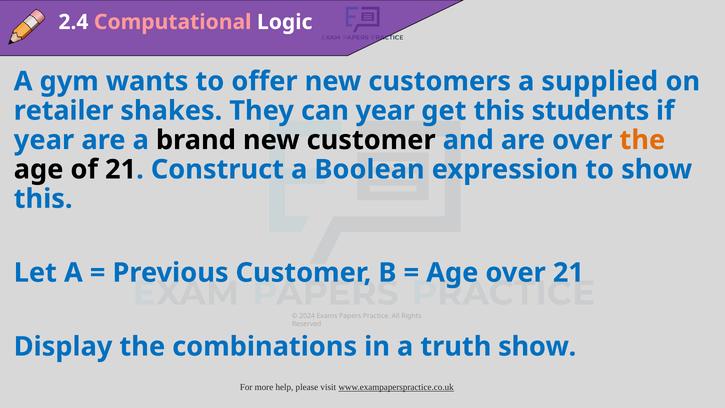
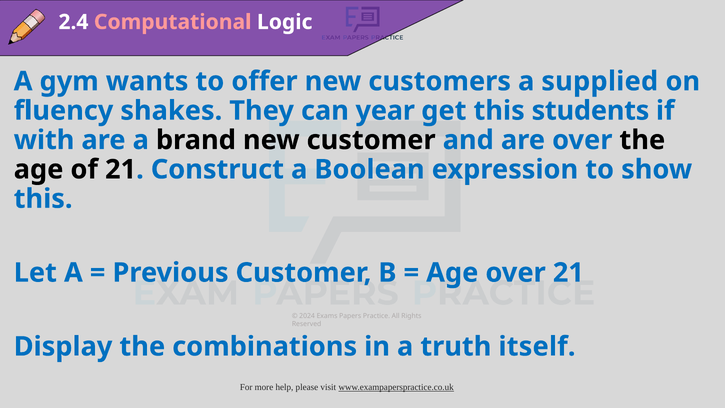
retailer: retailer -> fluency (64, 111)
year: year -> with (44, 140)
the colour: orange -> black (642, 140)
truth show: show -> itself (537, 346)
